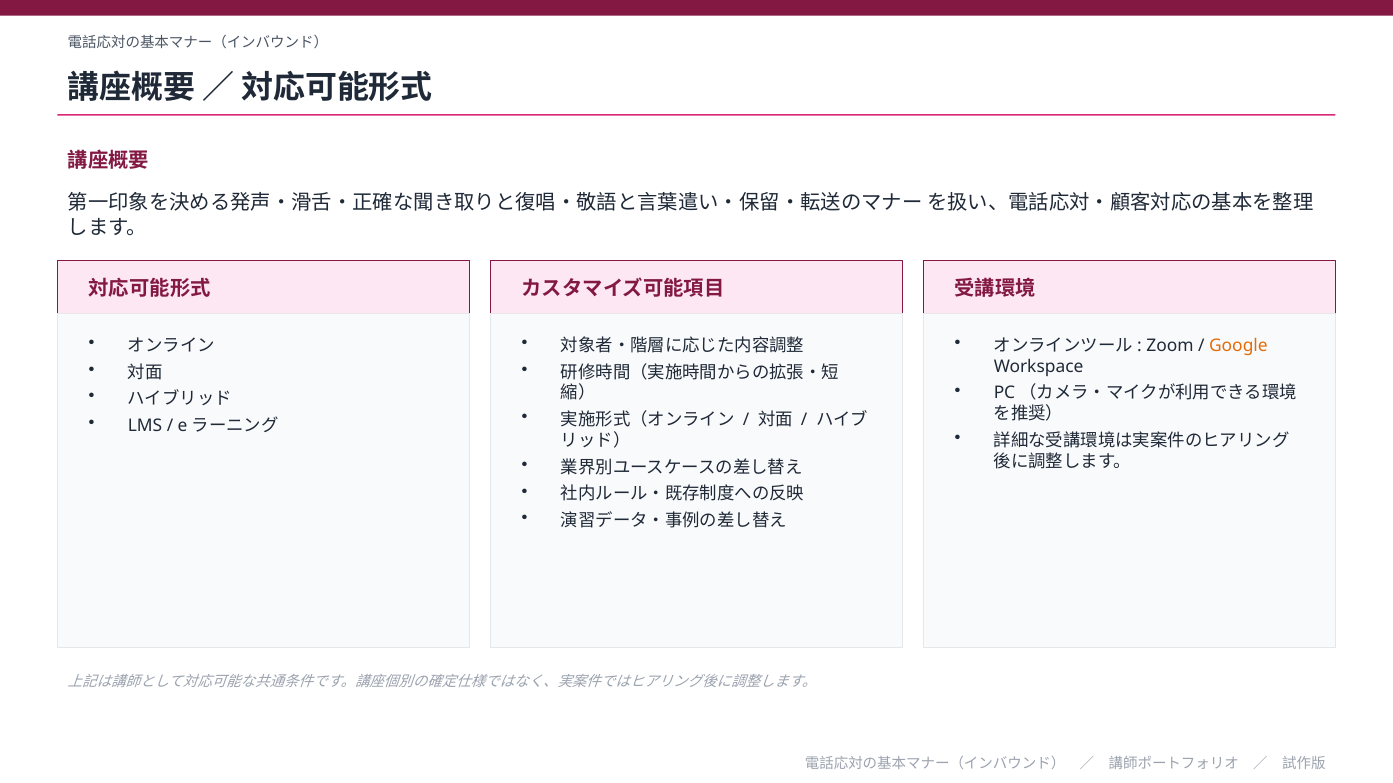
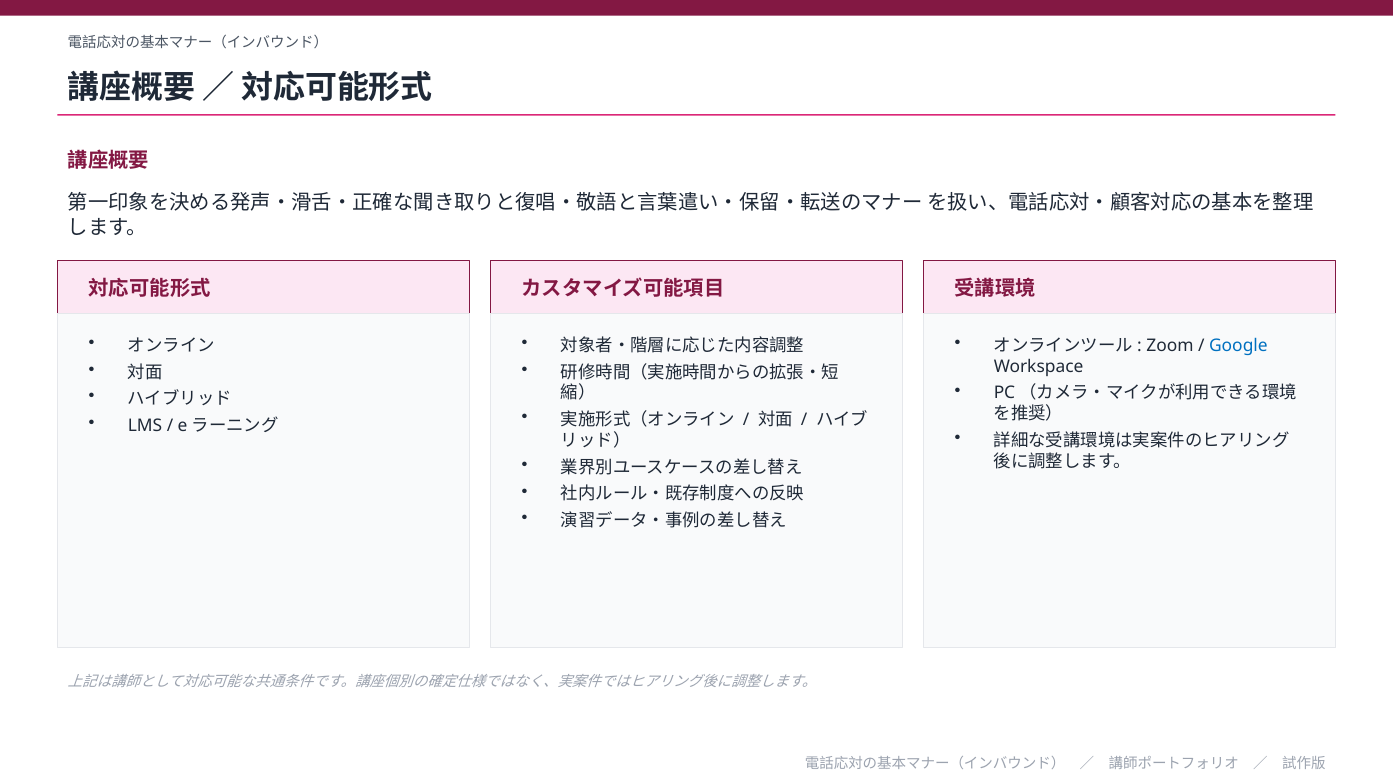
Google colour: orange -> blue (1238, 346)
